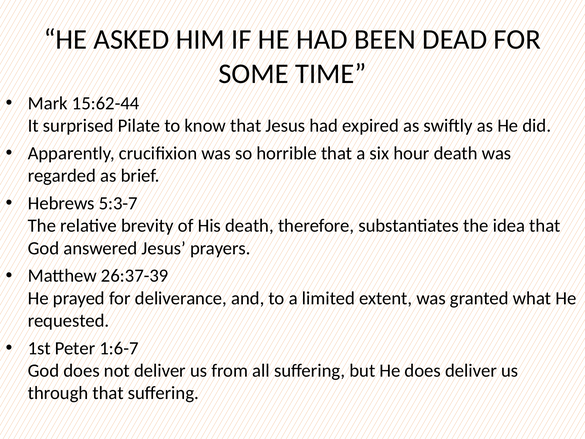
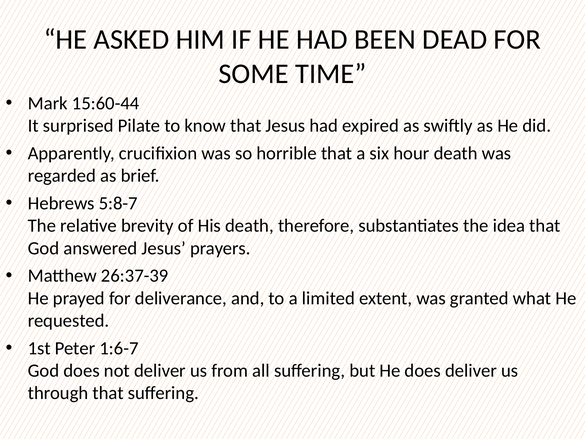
15:62-44: 15:62-44 -> 15:60-44 (106, 103)
5:3-7: 5:3-7 -> 5:8-7 (118, 203)
